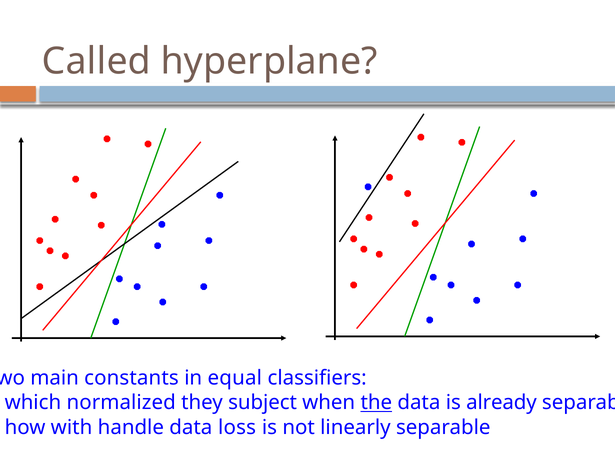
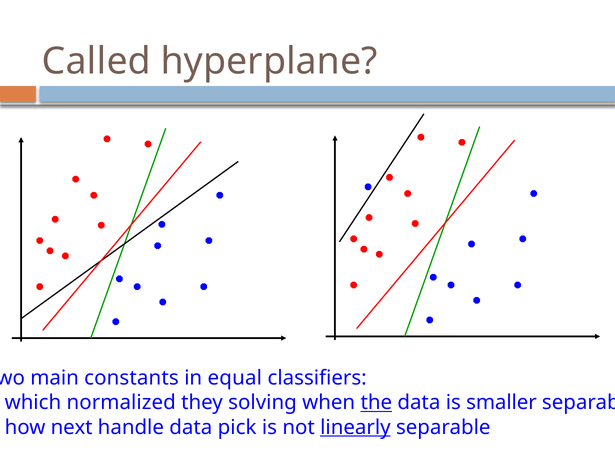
subject: subject -> solving (263, 403)
already: already -> smaller (501, 403)
with: with -> next (72, 428)
loss: loss -> pick (237, 428)
linearly underline: none -> present (355, 428)
